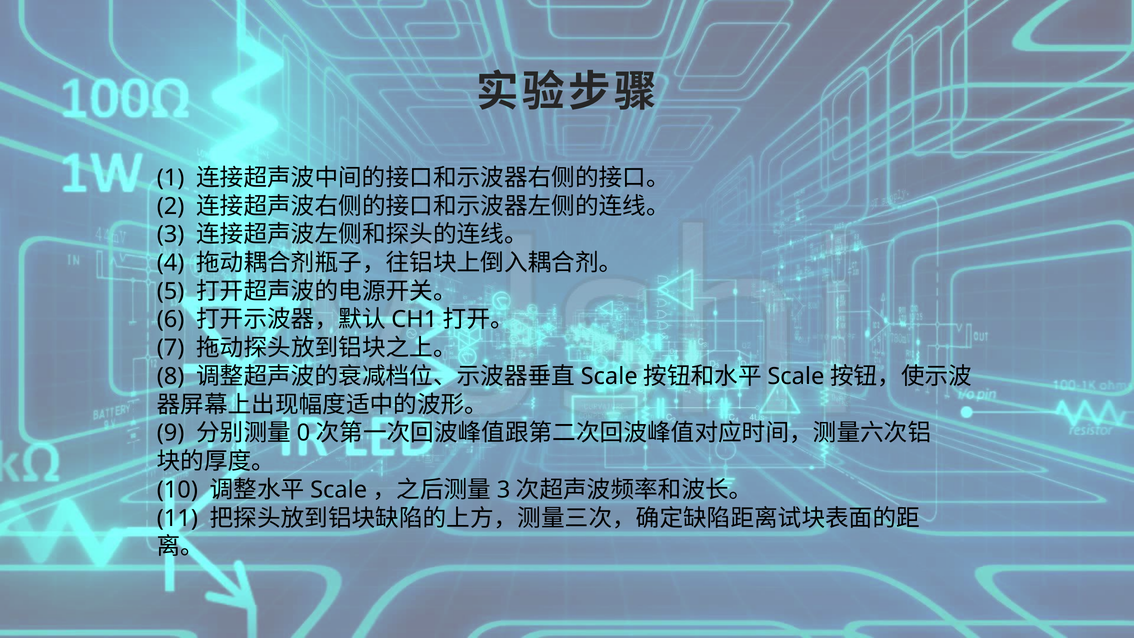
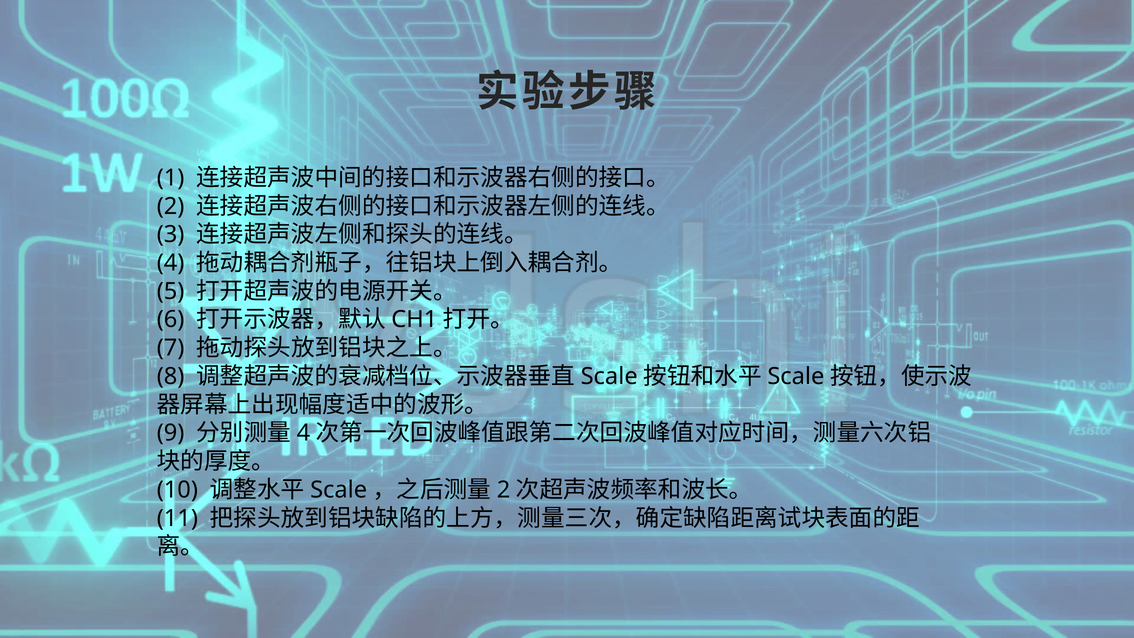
0: 0 -> 4 (303, 433)
3: 3 -> 2 (504, 490)
